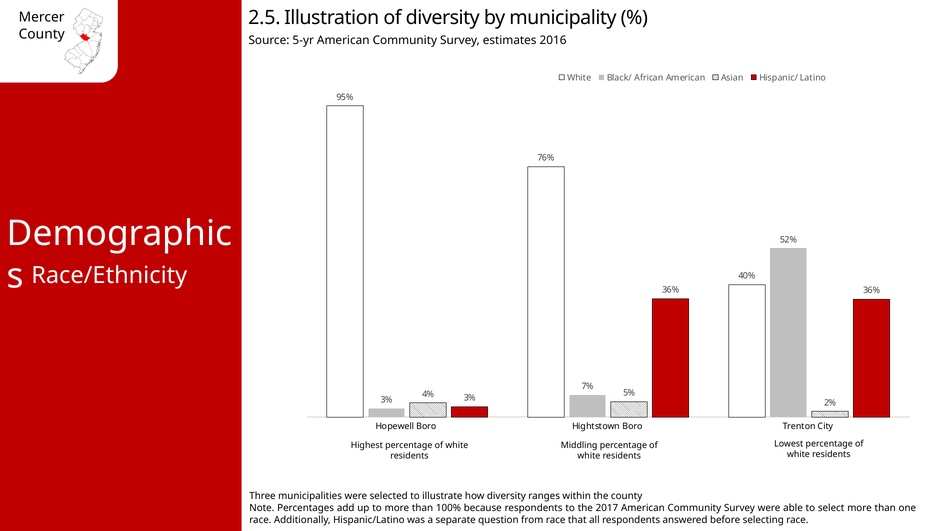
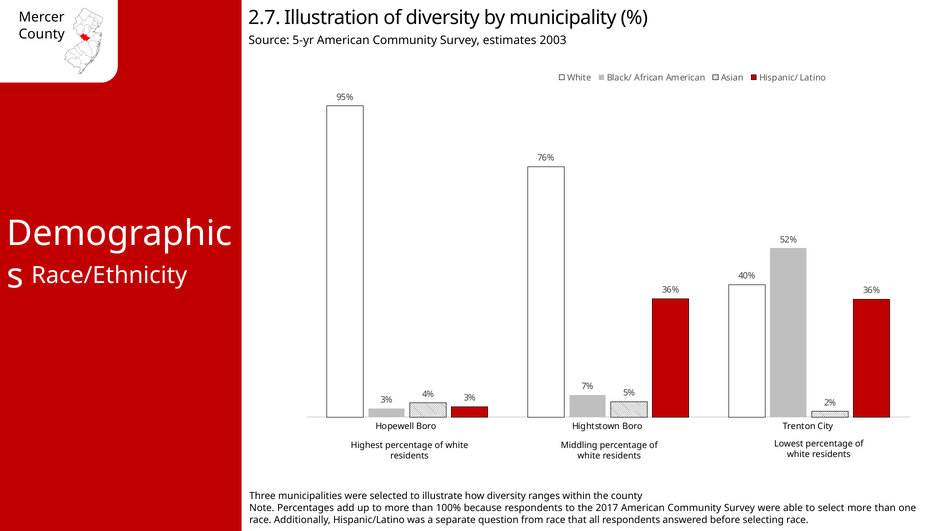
2.5: 2.5 -> 2.7 (264, 18)
2016: 2016 -> 2003 (553, 40)
